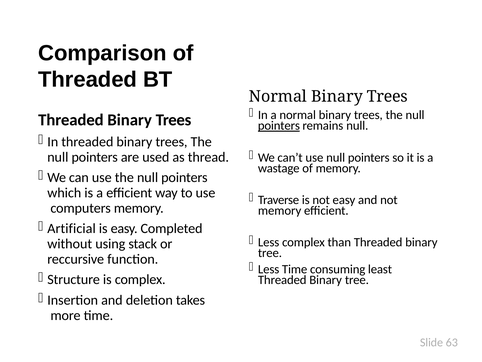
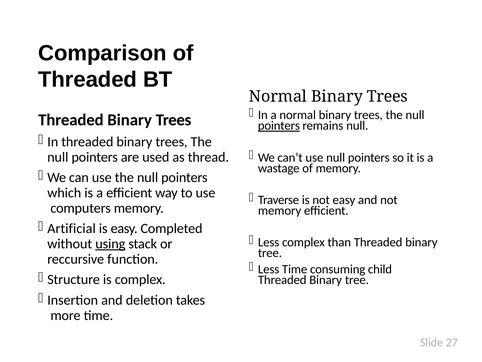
using underline: none -> present (110, 243)
least: least -> child (380, 269)
63: 63 -> 27 (452, 342)
